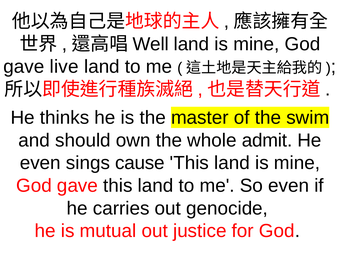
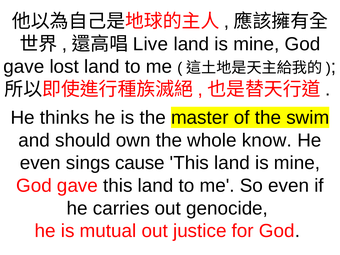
Well: Well -> Live (150, 44)
live: live -> lost (64, 67)
admit: admit -> know (267, 140)
